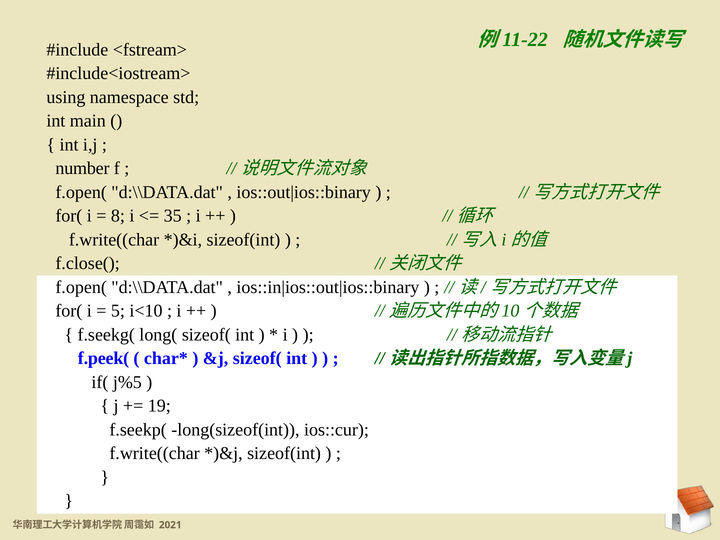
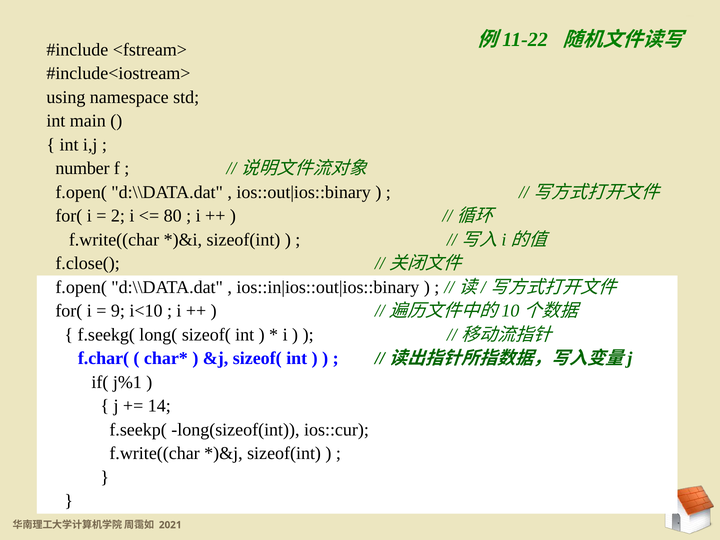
8: 8 -> 2 (118, 216)
35: 35 -> 80 (173, 216)
5: 5 -> 9 (118, 311)
f.peek(: f.peek( -> f.char( (103, 358)
j%5: j%5 -> j%1 (127, 382)
19: 19 -> 14 (159, 406)
